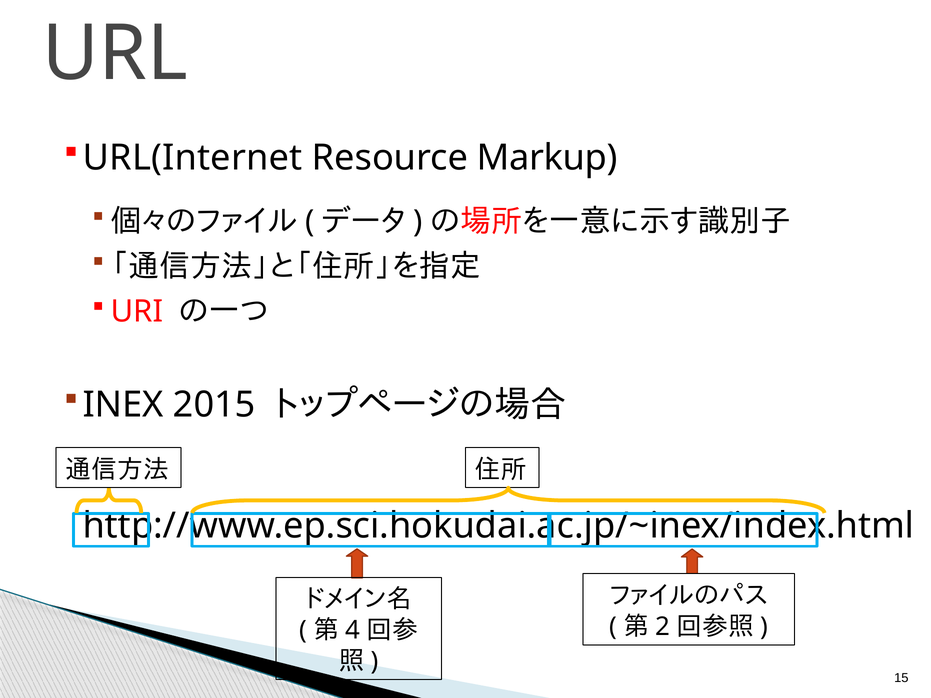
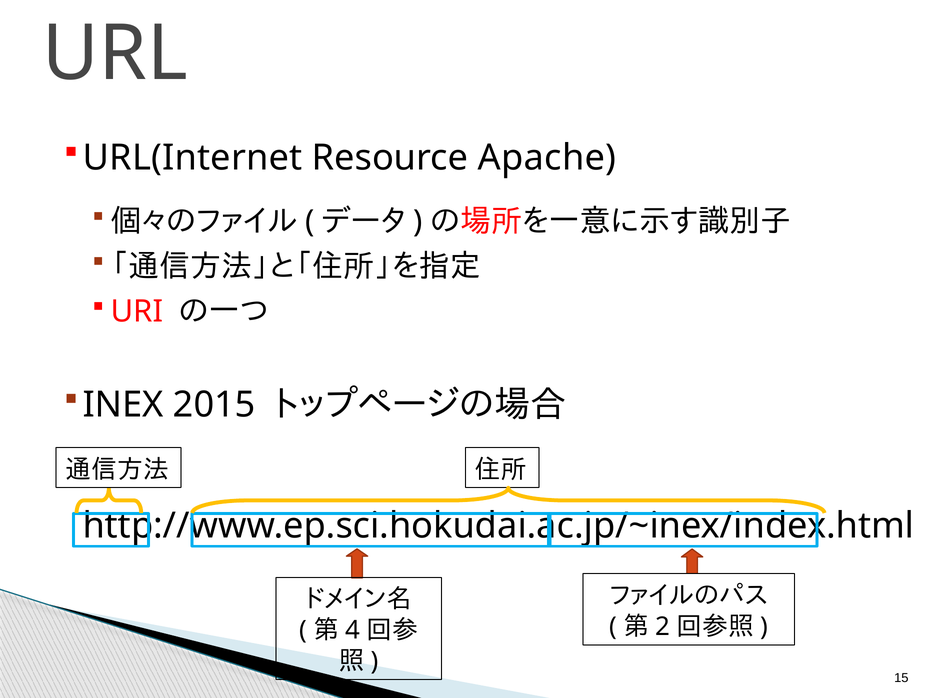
Markup: Markup -> Apache (547, 158)
